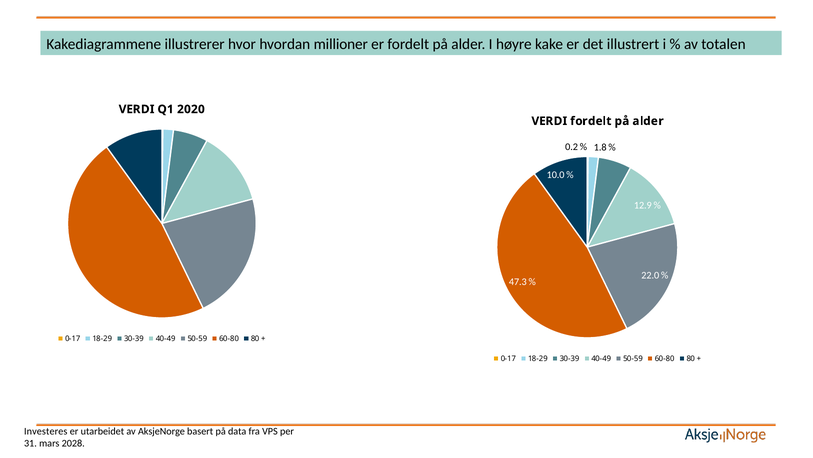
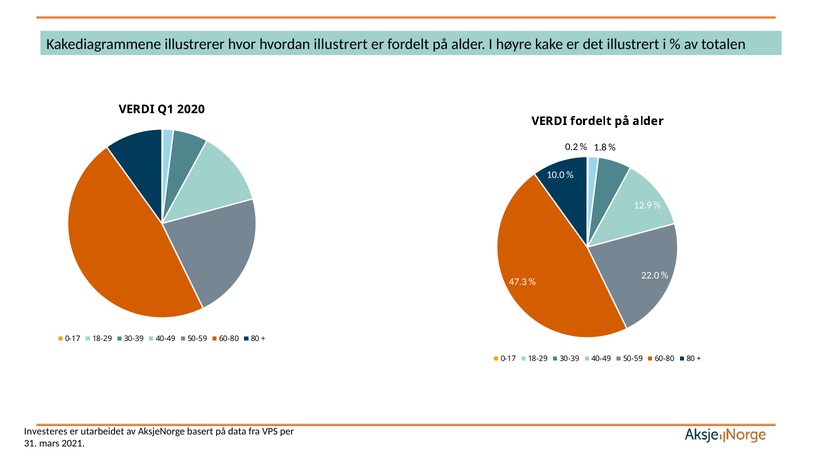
hvordan millioner: millioner -> illustrert (341, 44)
2028: 2028 -> 2021 (73, 443)
